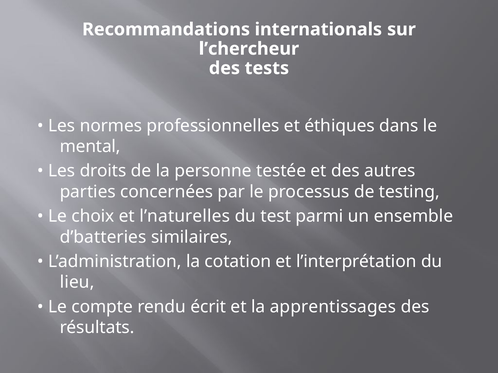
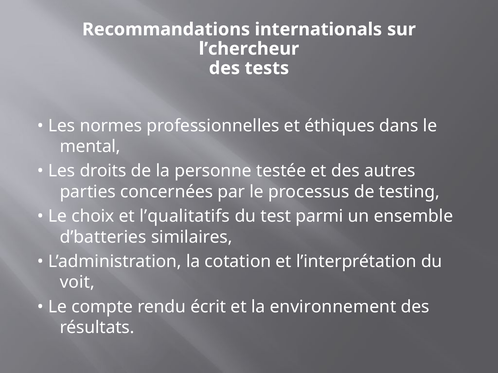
l’naturelles: l’naturelles -> l’qualitatifs (185, 217)
lieu: lieu -> voit (77, 283)
apprentissages: apprentissages -> environnement (333, 307)
